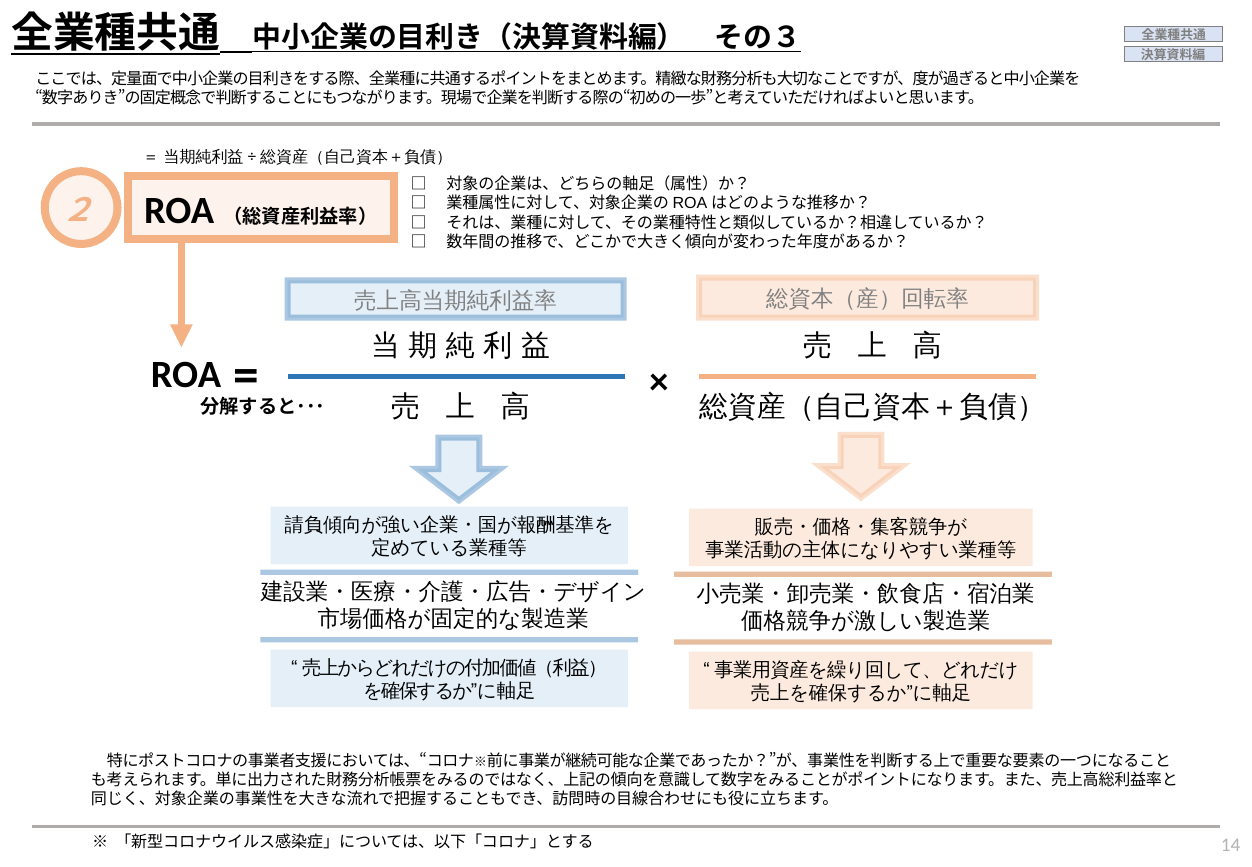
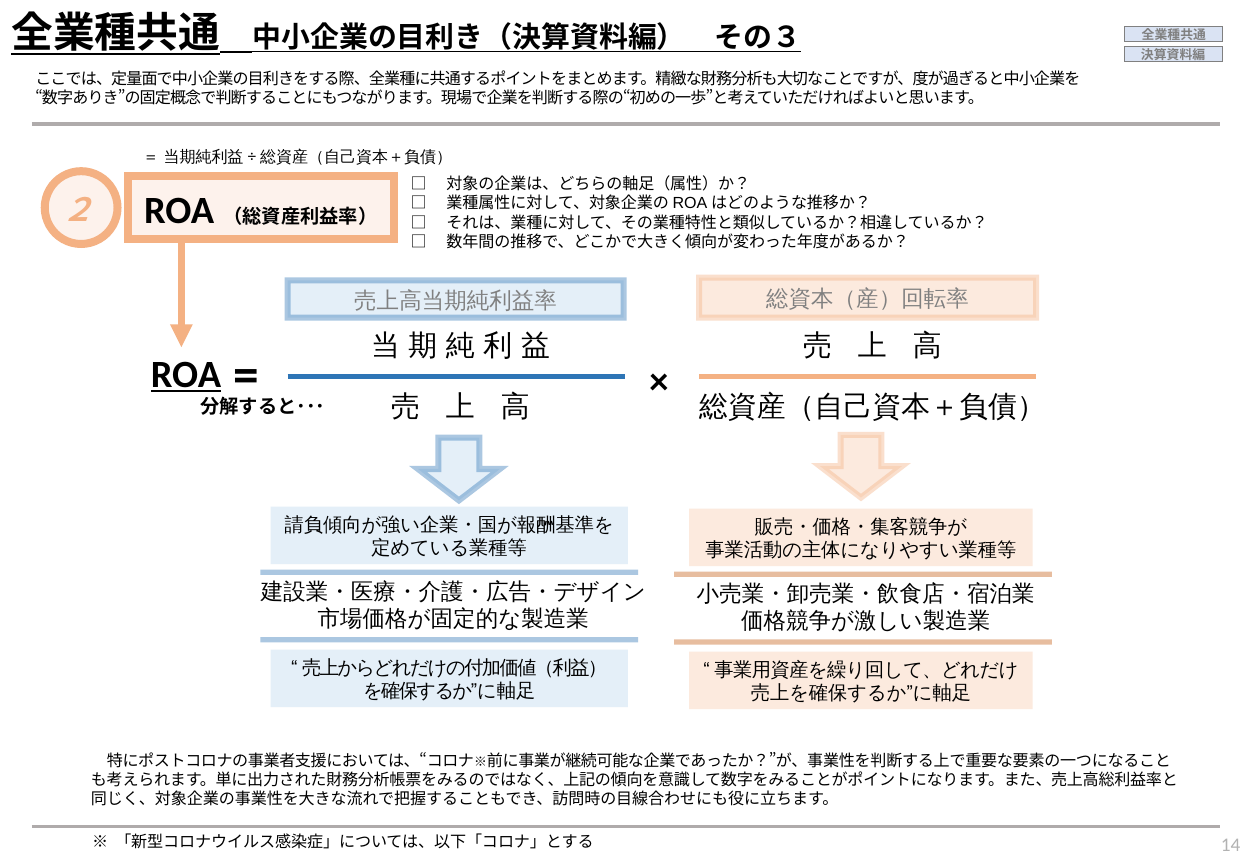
ROA underline: none -> present (186, 374)
